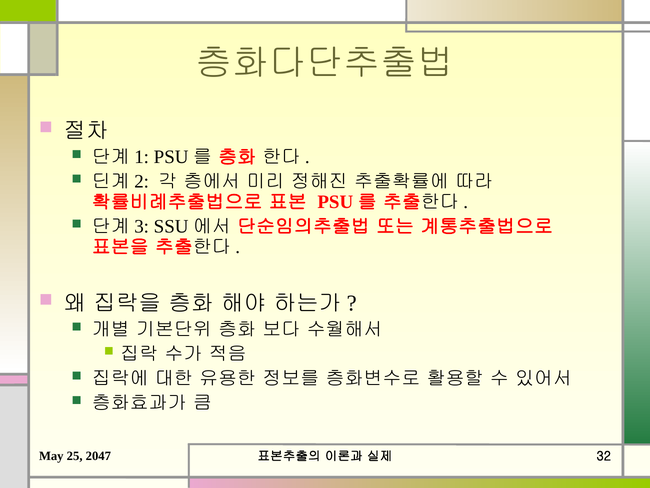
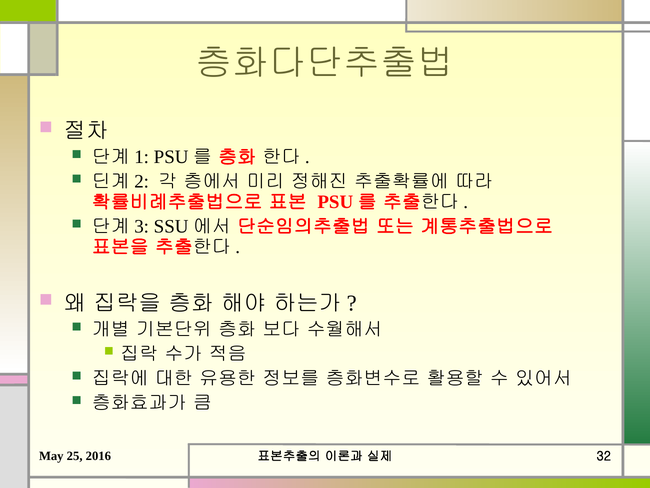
2047: 2047 -> 2016 (98, 456)
